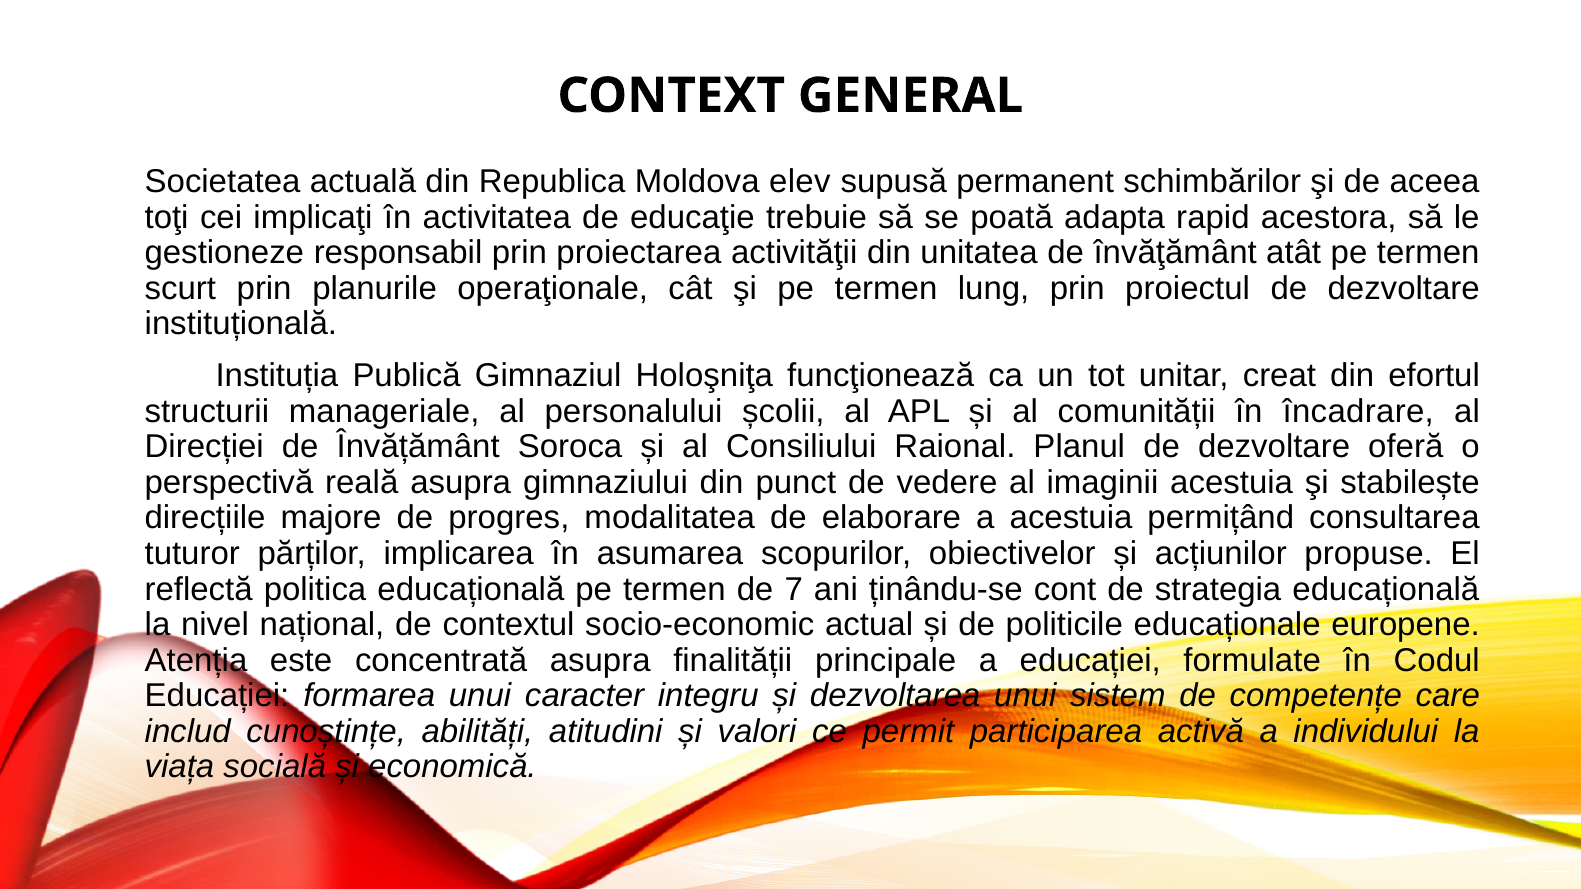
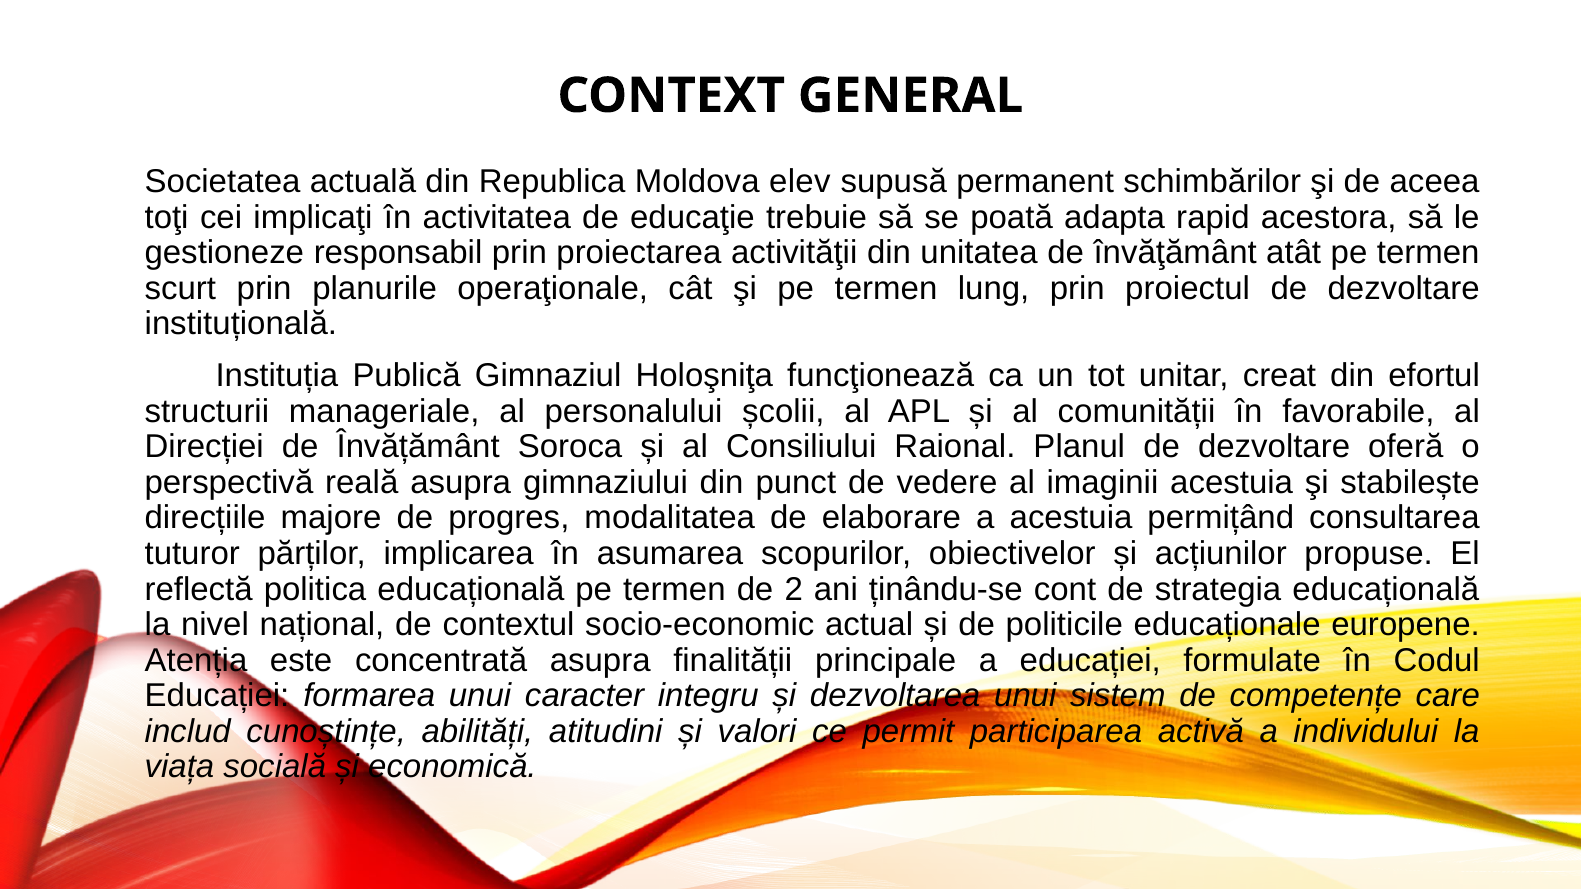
încadrare: încadrare -> favorabile (1358, 412)
7: 7 -> 2 (794, 589)
